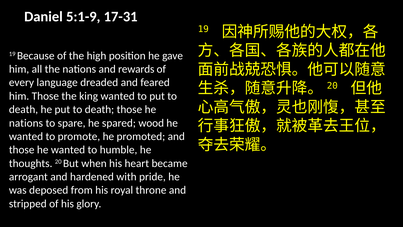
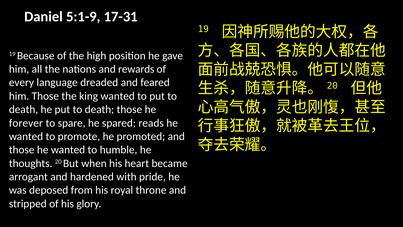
nations: nations -> forever (26, 123)
wood: wood -> reads (151, 123)
